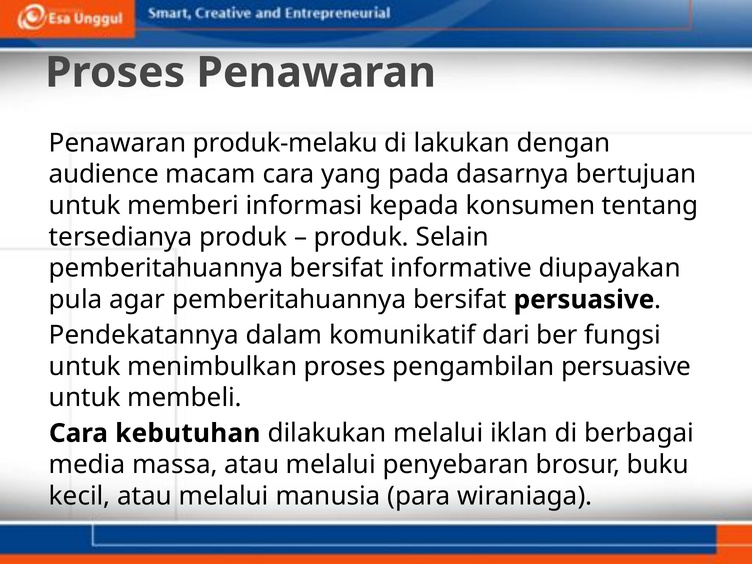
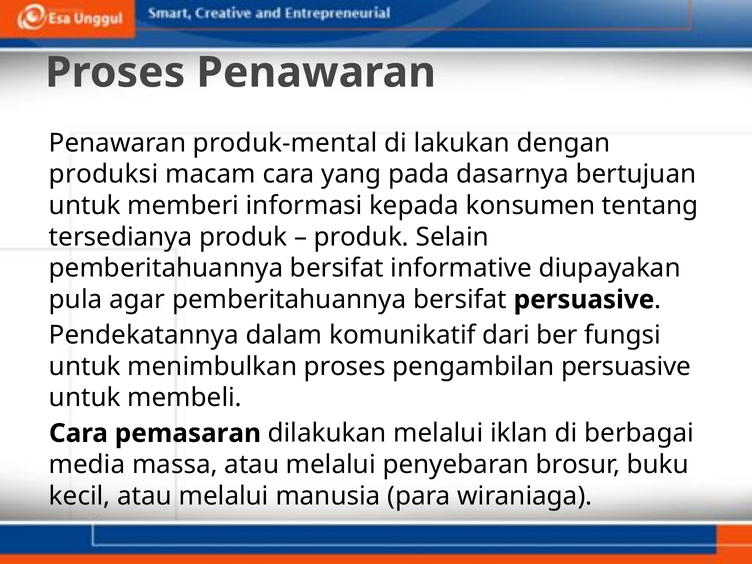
produk-melaku: produk-melaku -> produk-mental (285, 143)
audience: audience -> produksi (104, 174)
kebutuhan: kebutuhan -> pemasaran (188, 433)
